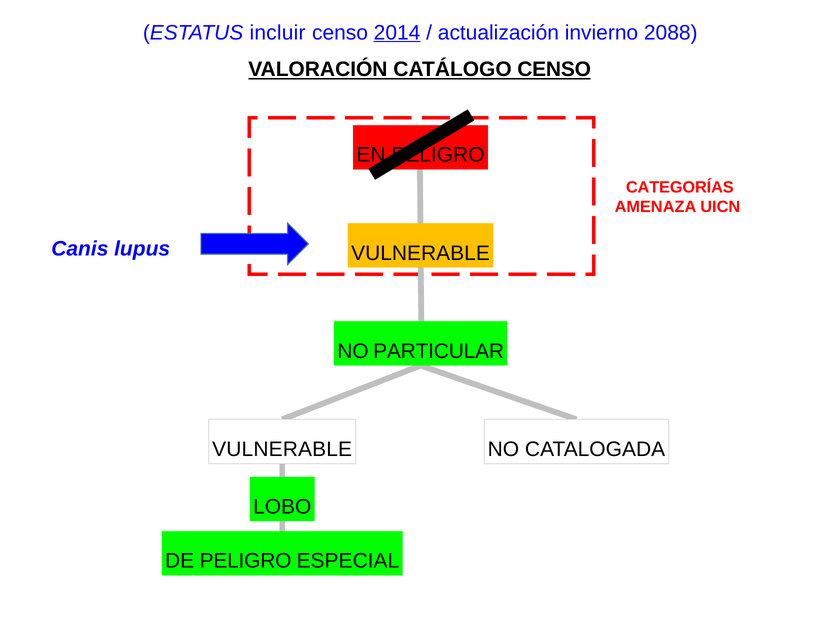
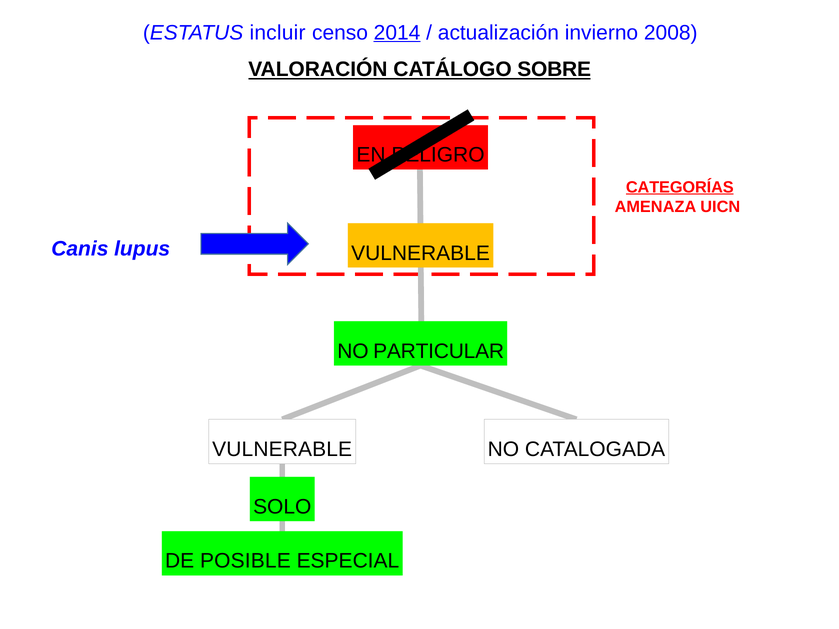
2088: 2088 -> 2008 (671, 33)
CATÁLOGO CENSO: CENSO -> SOBRE (554, 70)
CATEGORÍAS underline: none -> present (680, 187)
LOBO: LOBO -> SOLO (282, 507)
DE PELIGRO: PELIGRO -> POSIBLE (245, 561)
